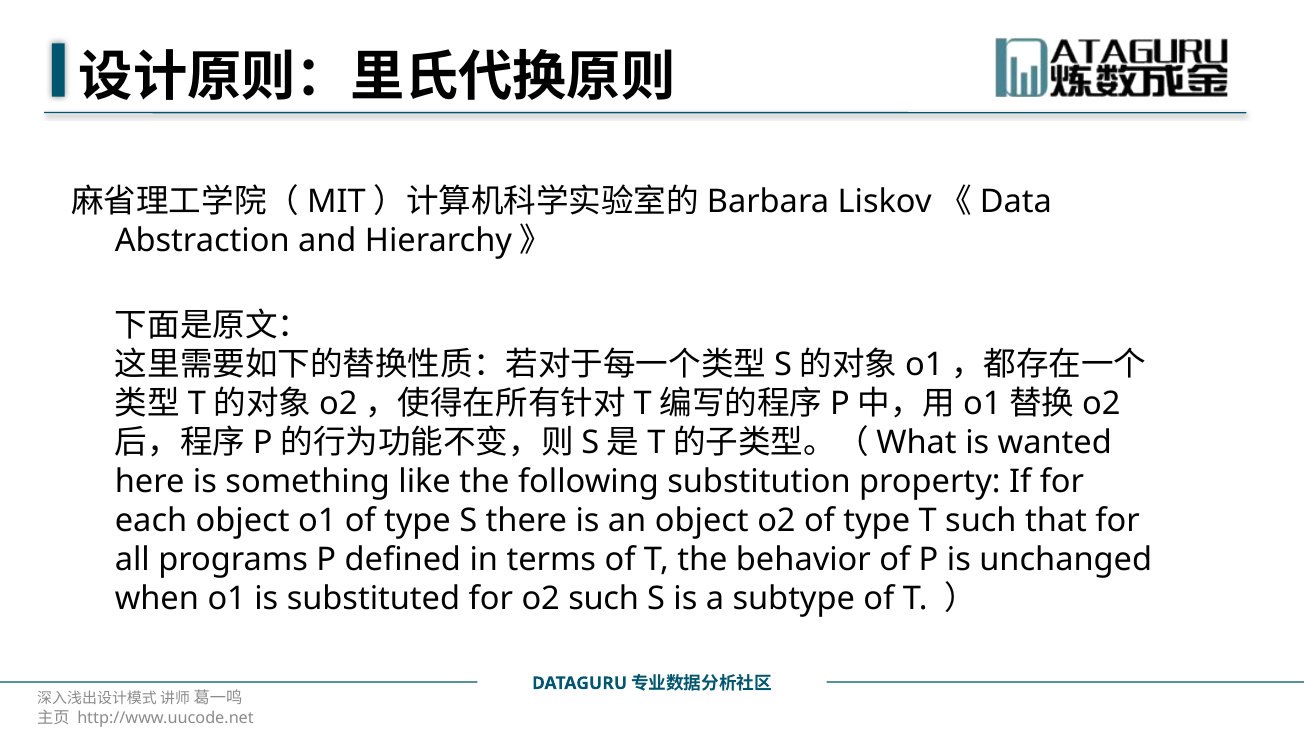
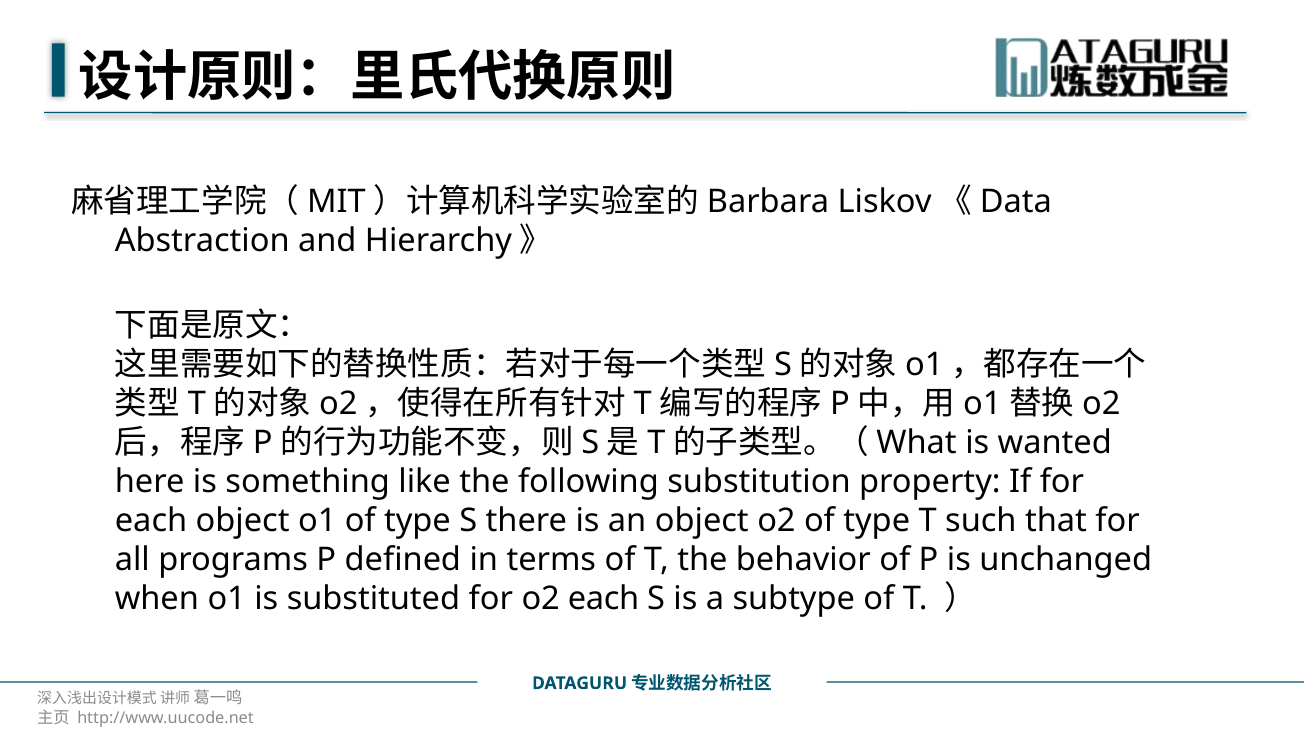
o2 such: such -> each (604, 599)
